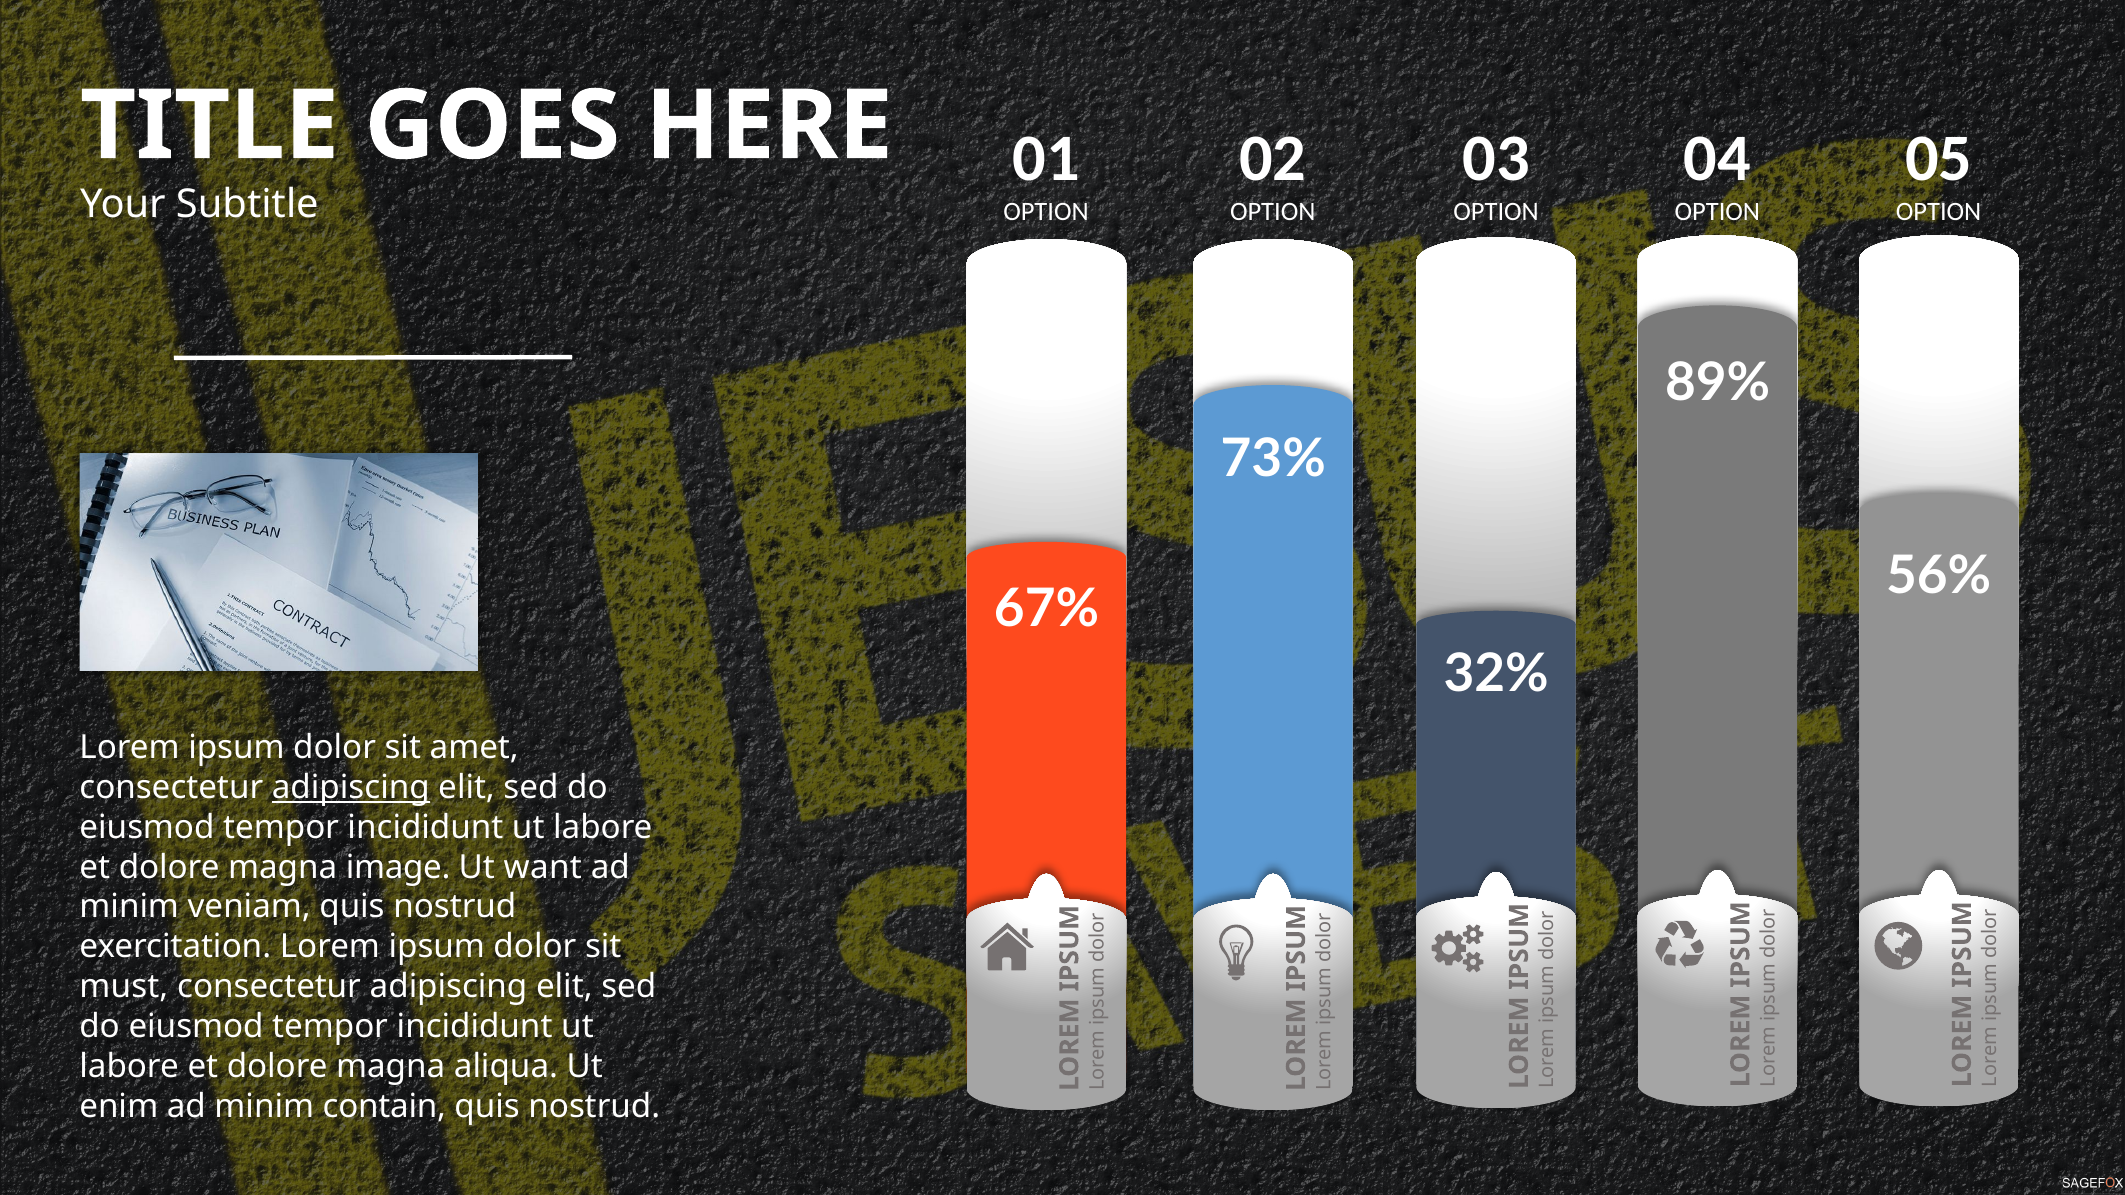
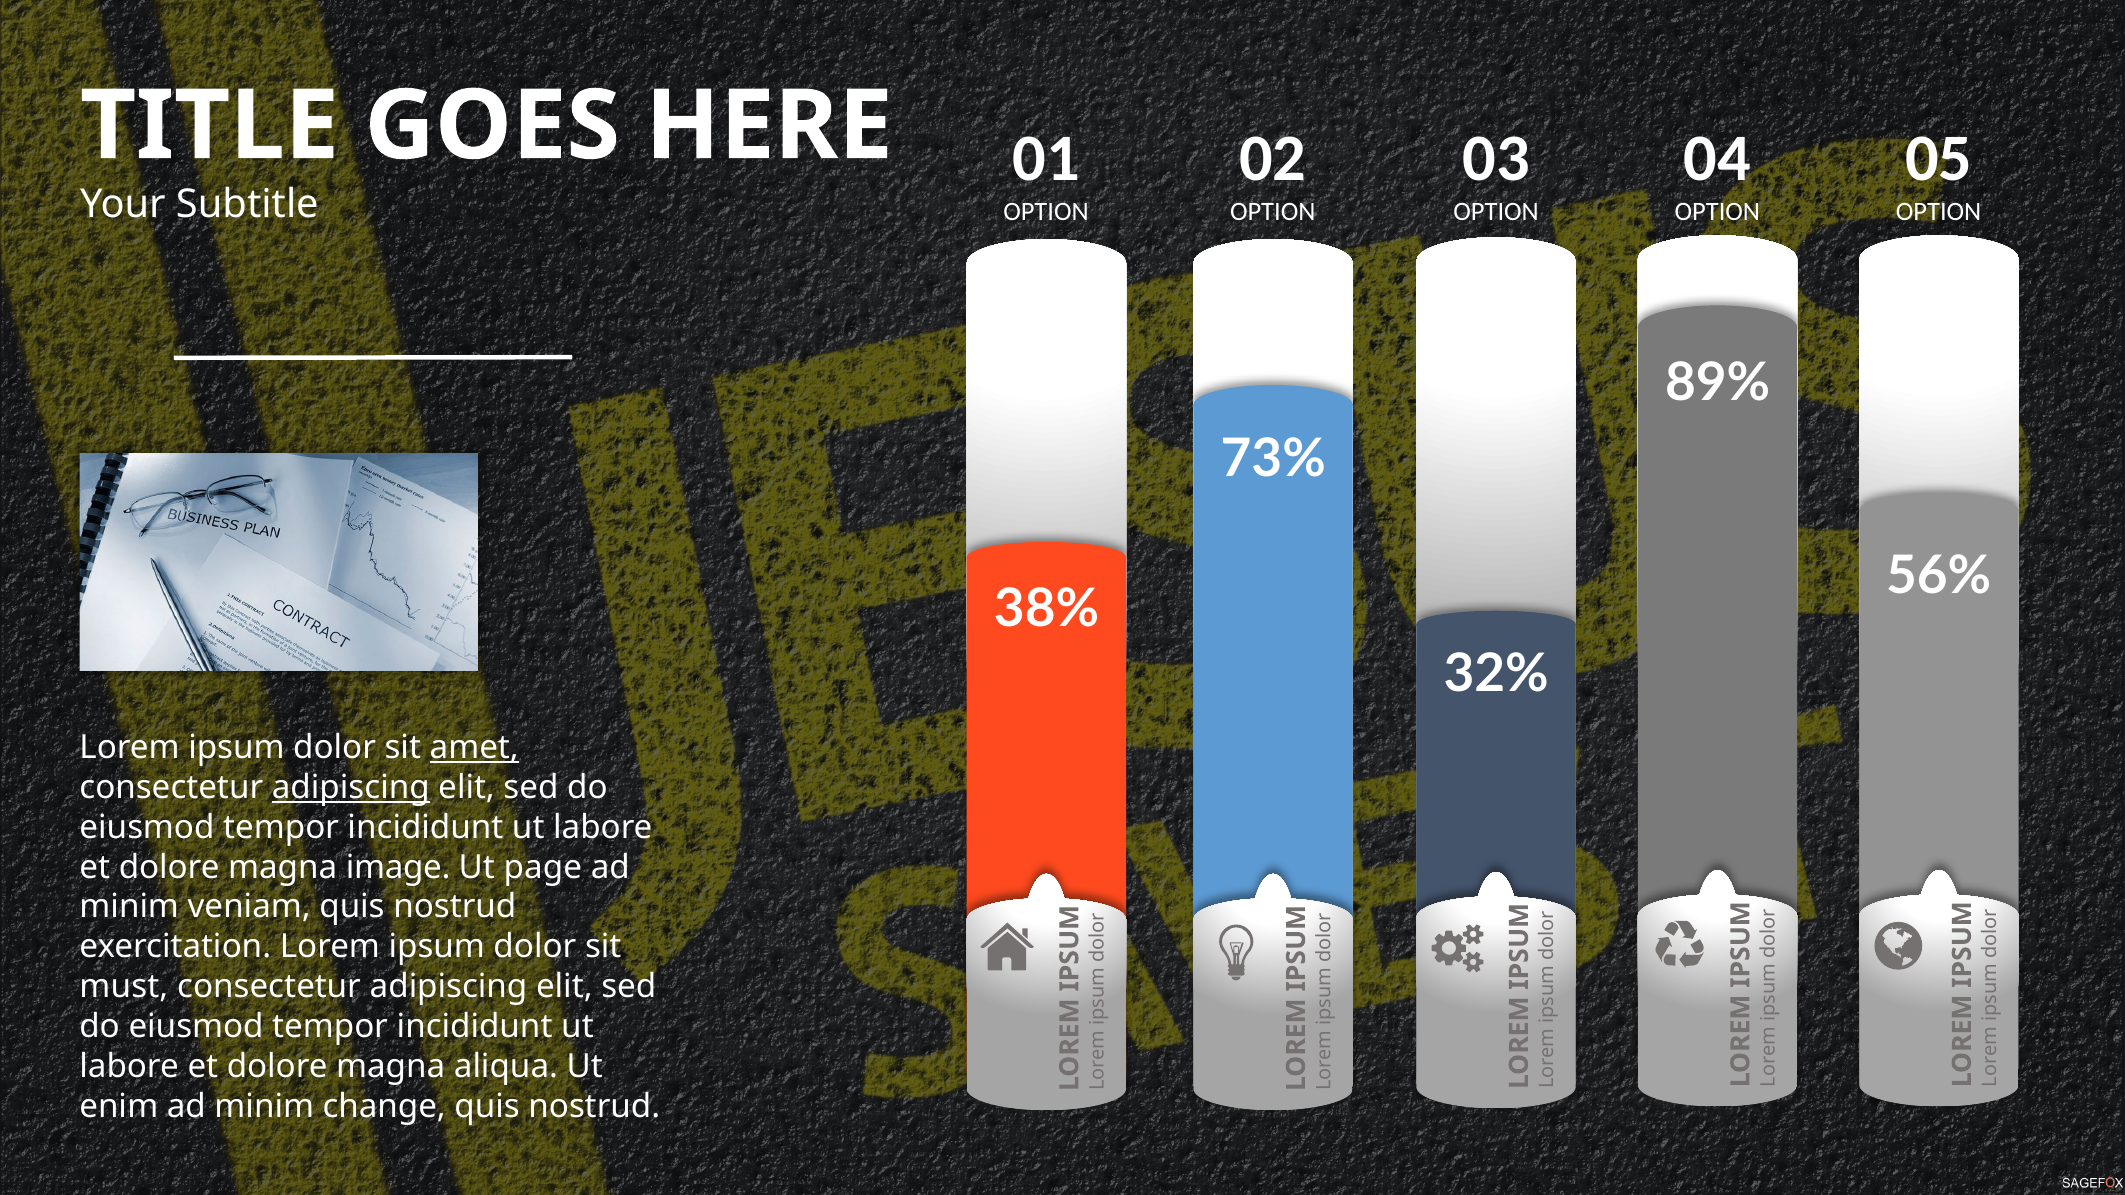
67%: 67% -> 38% (1047, 609)
amet underline: none -> present (474, 748)
want: want -> page (543, 867)
contain: contain -> change (384, 1106)
